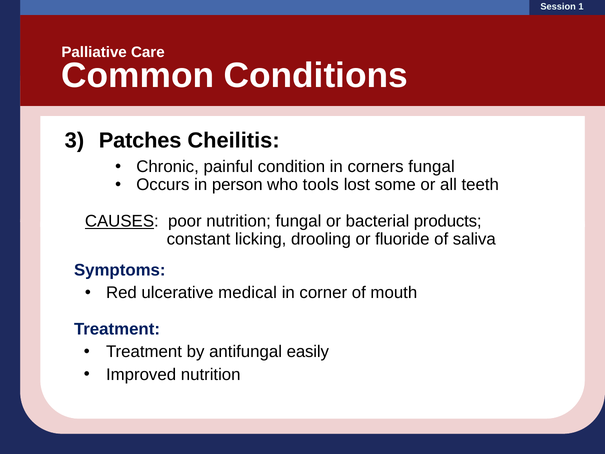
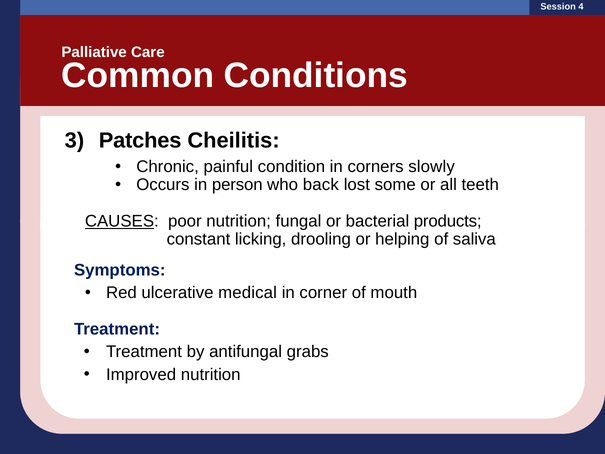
1: 1 -> 4 (581, 7)
corners fungal: fungal -> slowly (432, 167)
tools: tools -> back (321, 185)
fluoride: fluoride -> helping (402, 239)
easily: easily -> grabs (308, 352)
